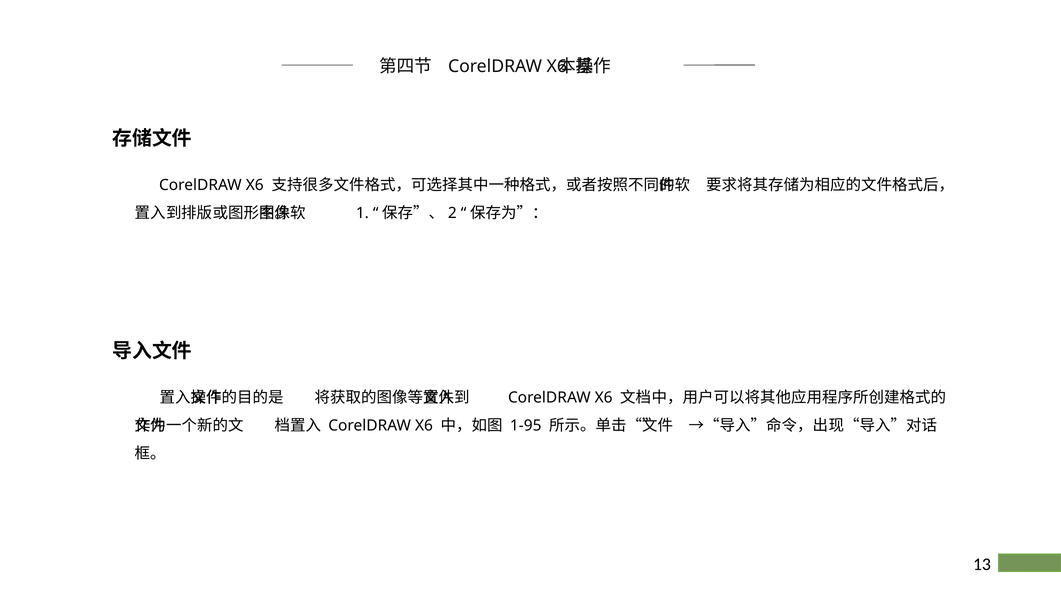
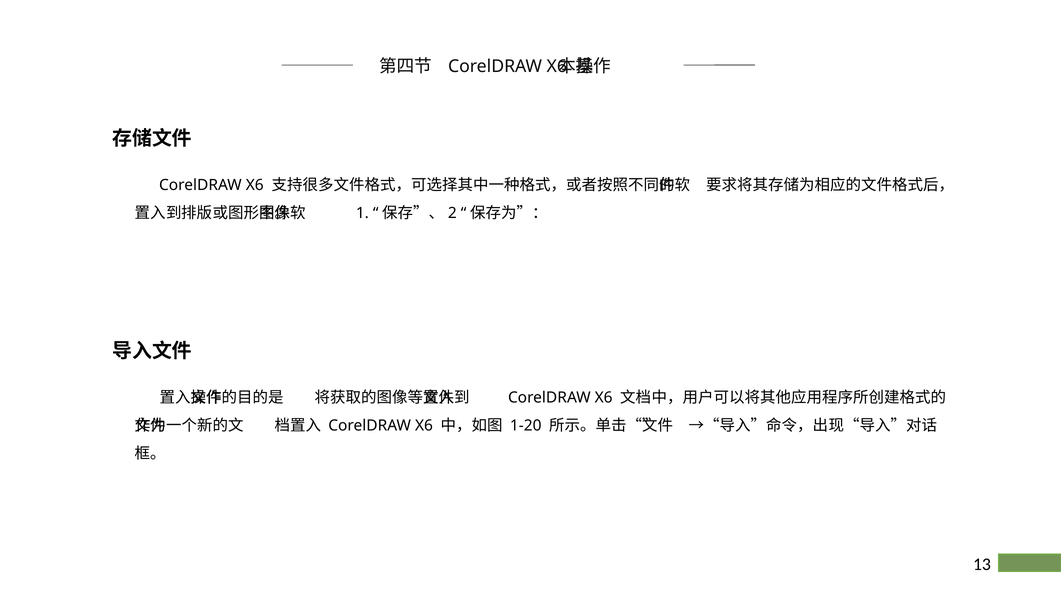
1-95: 1-95 -> 1-20 (526, 426)
